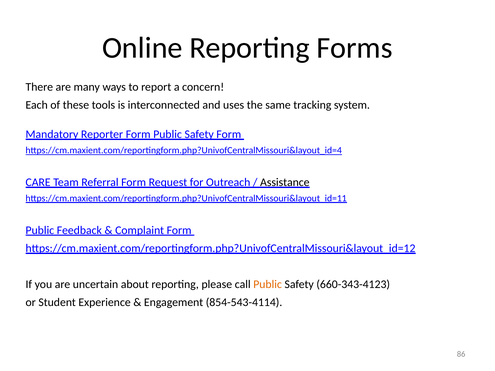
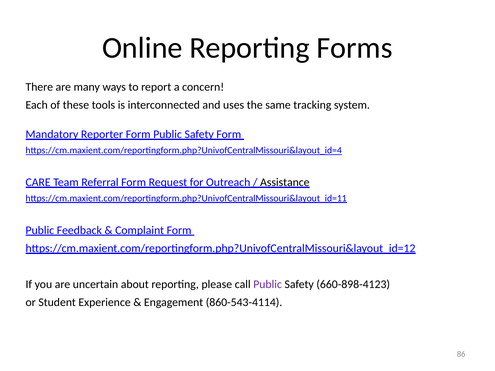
Public colour: orange -> purple (268, 284)
660-343-4123: 660-343-4123 -> 660-898-4123 (353, 284)
854-543-4114: 854-543-4114 -> 860-543-4114 (244, 302)
